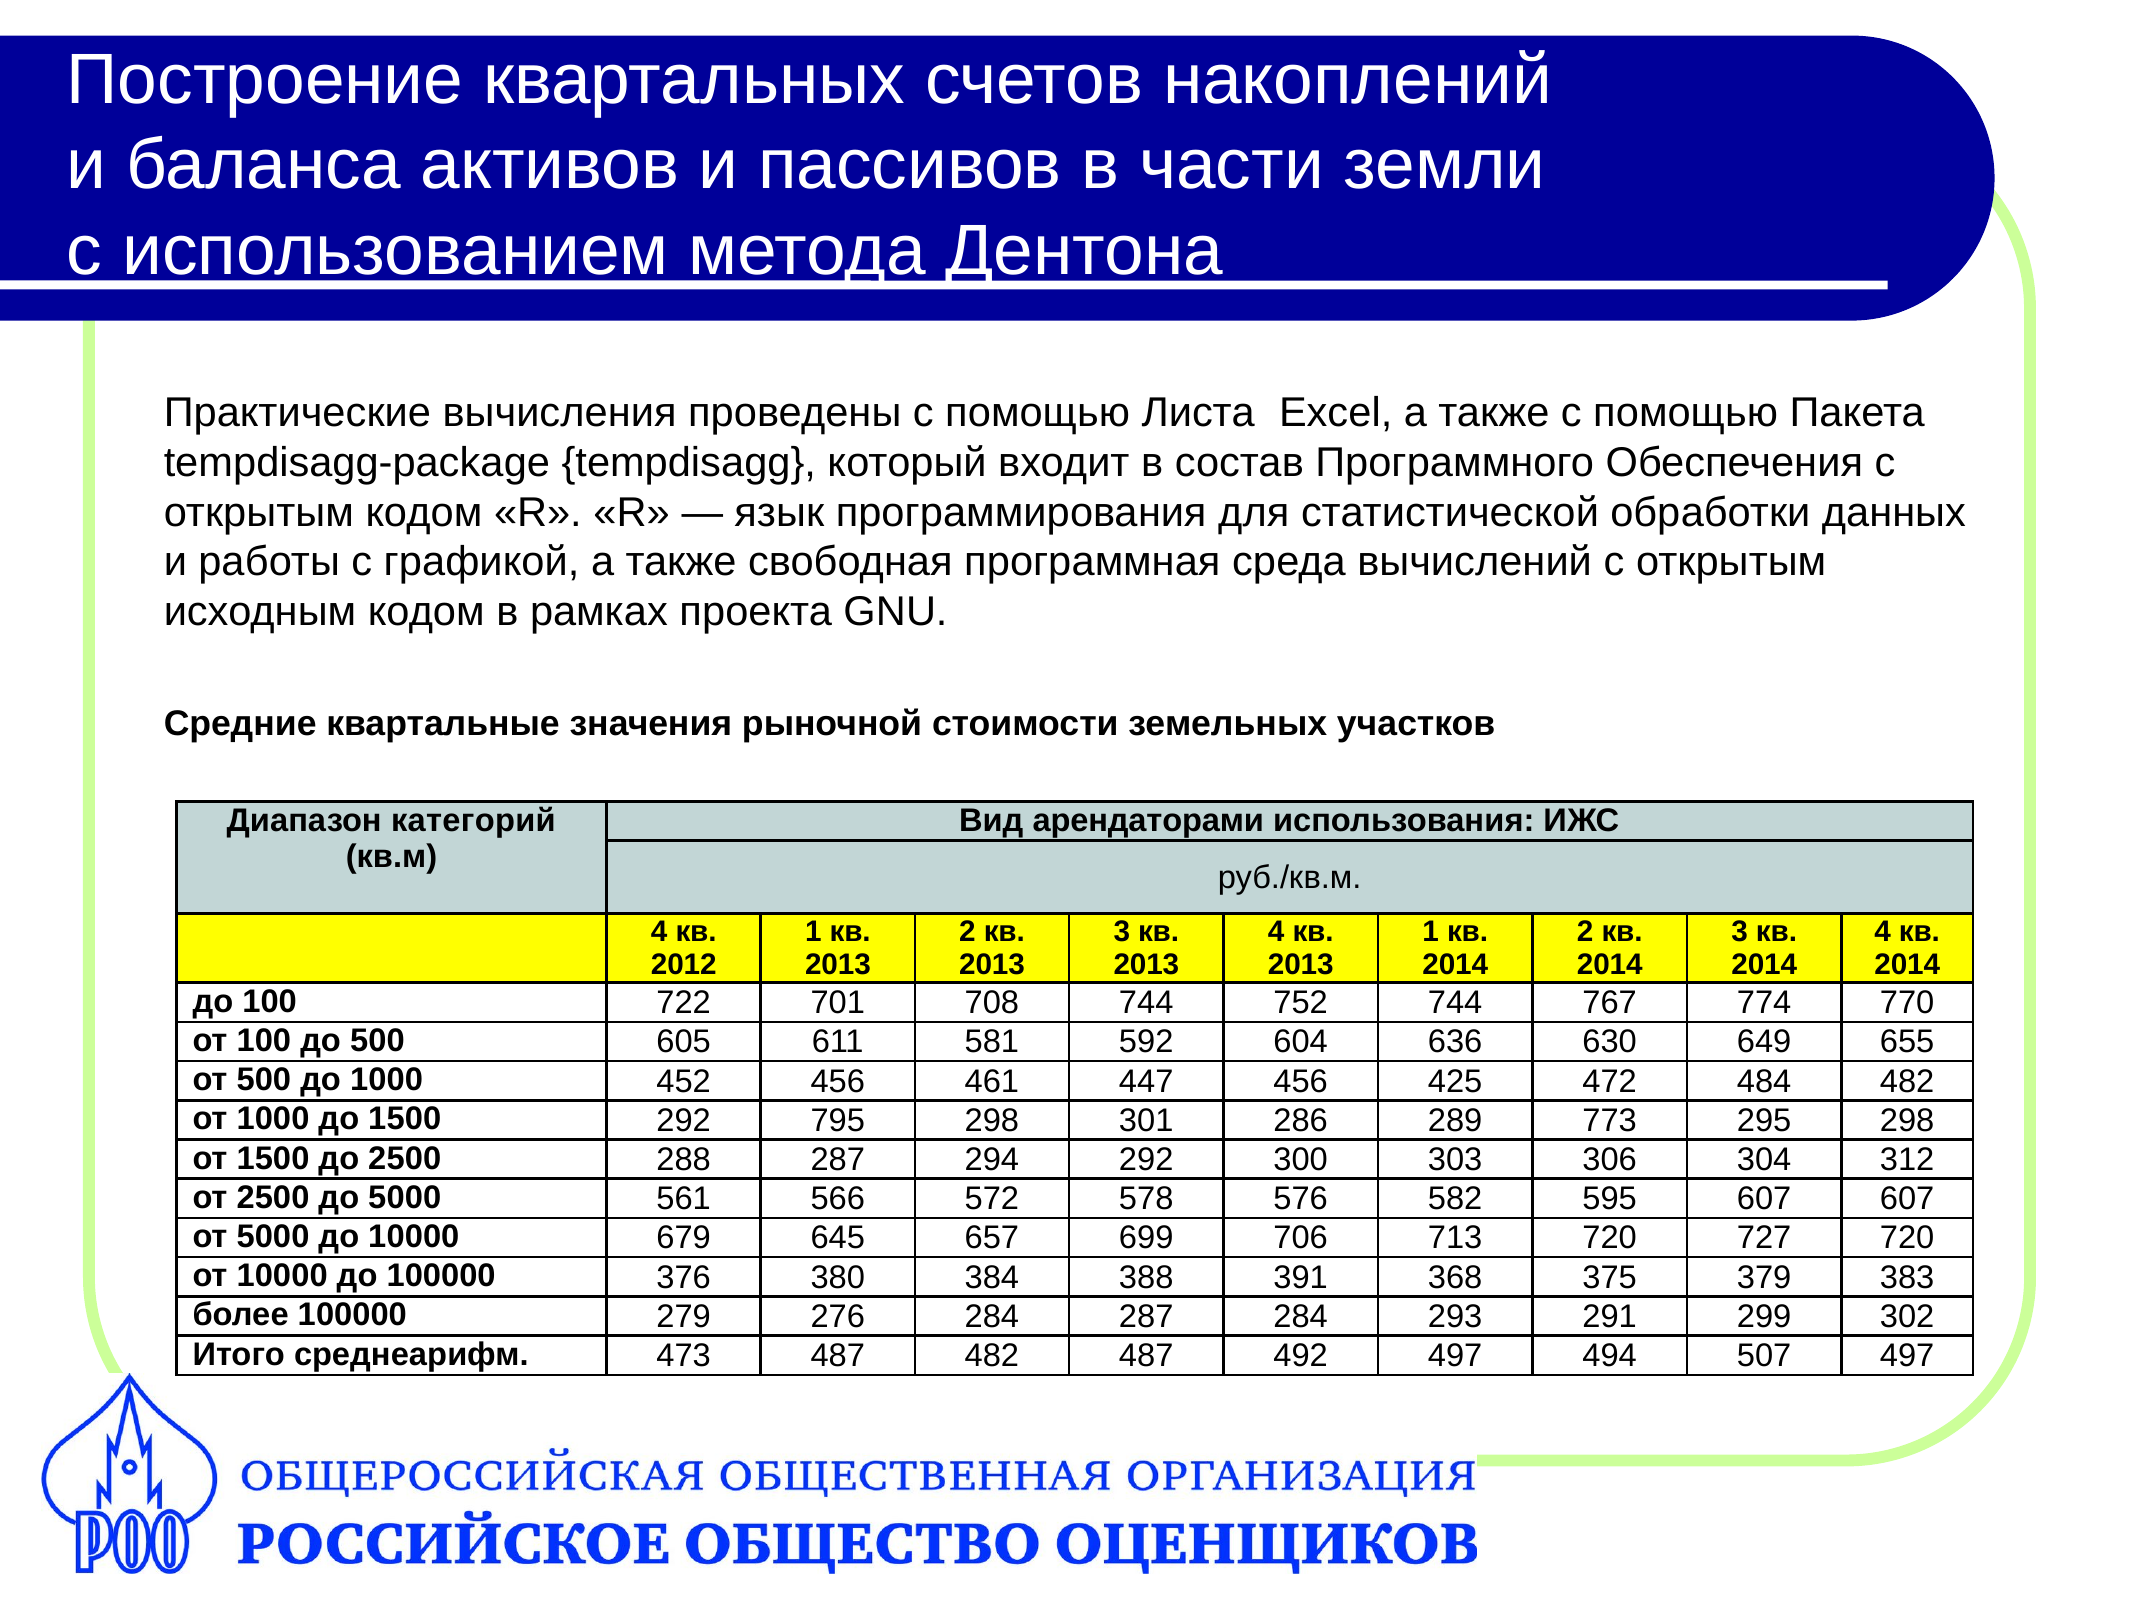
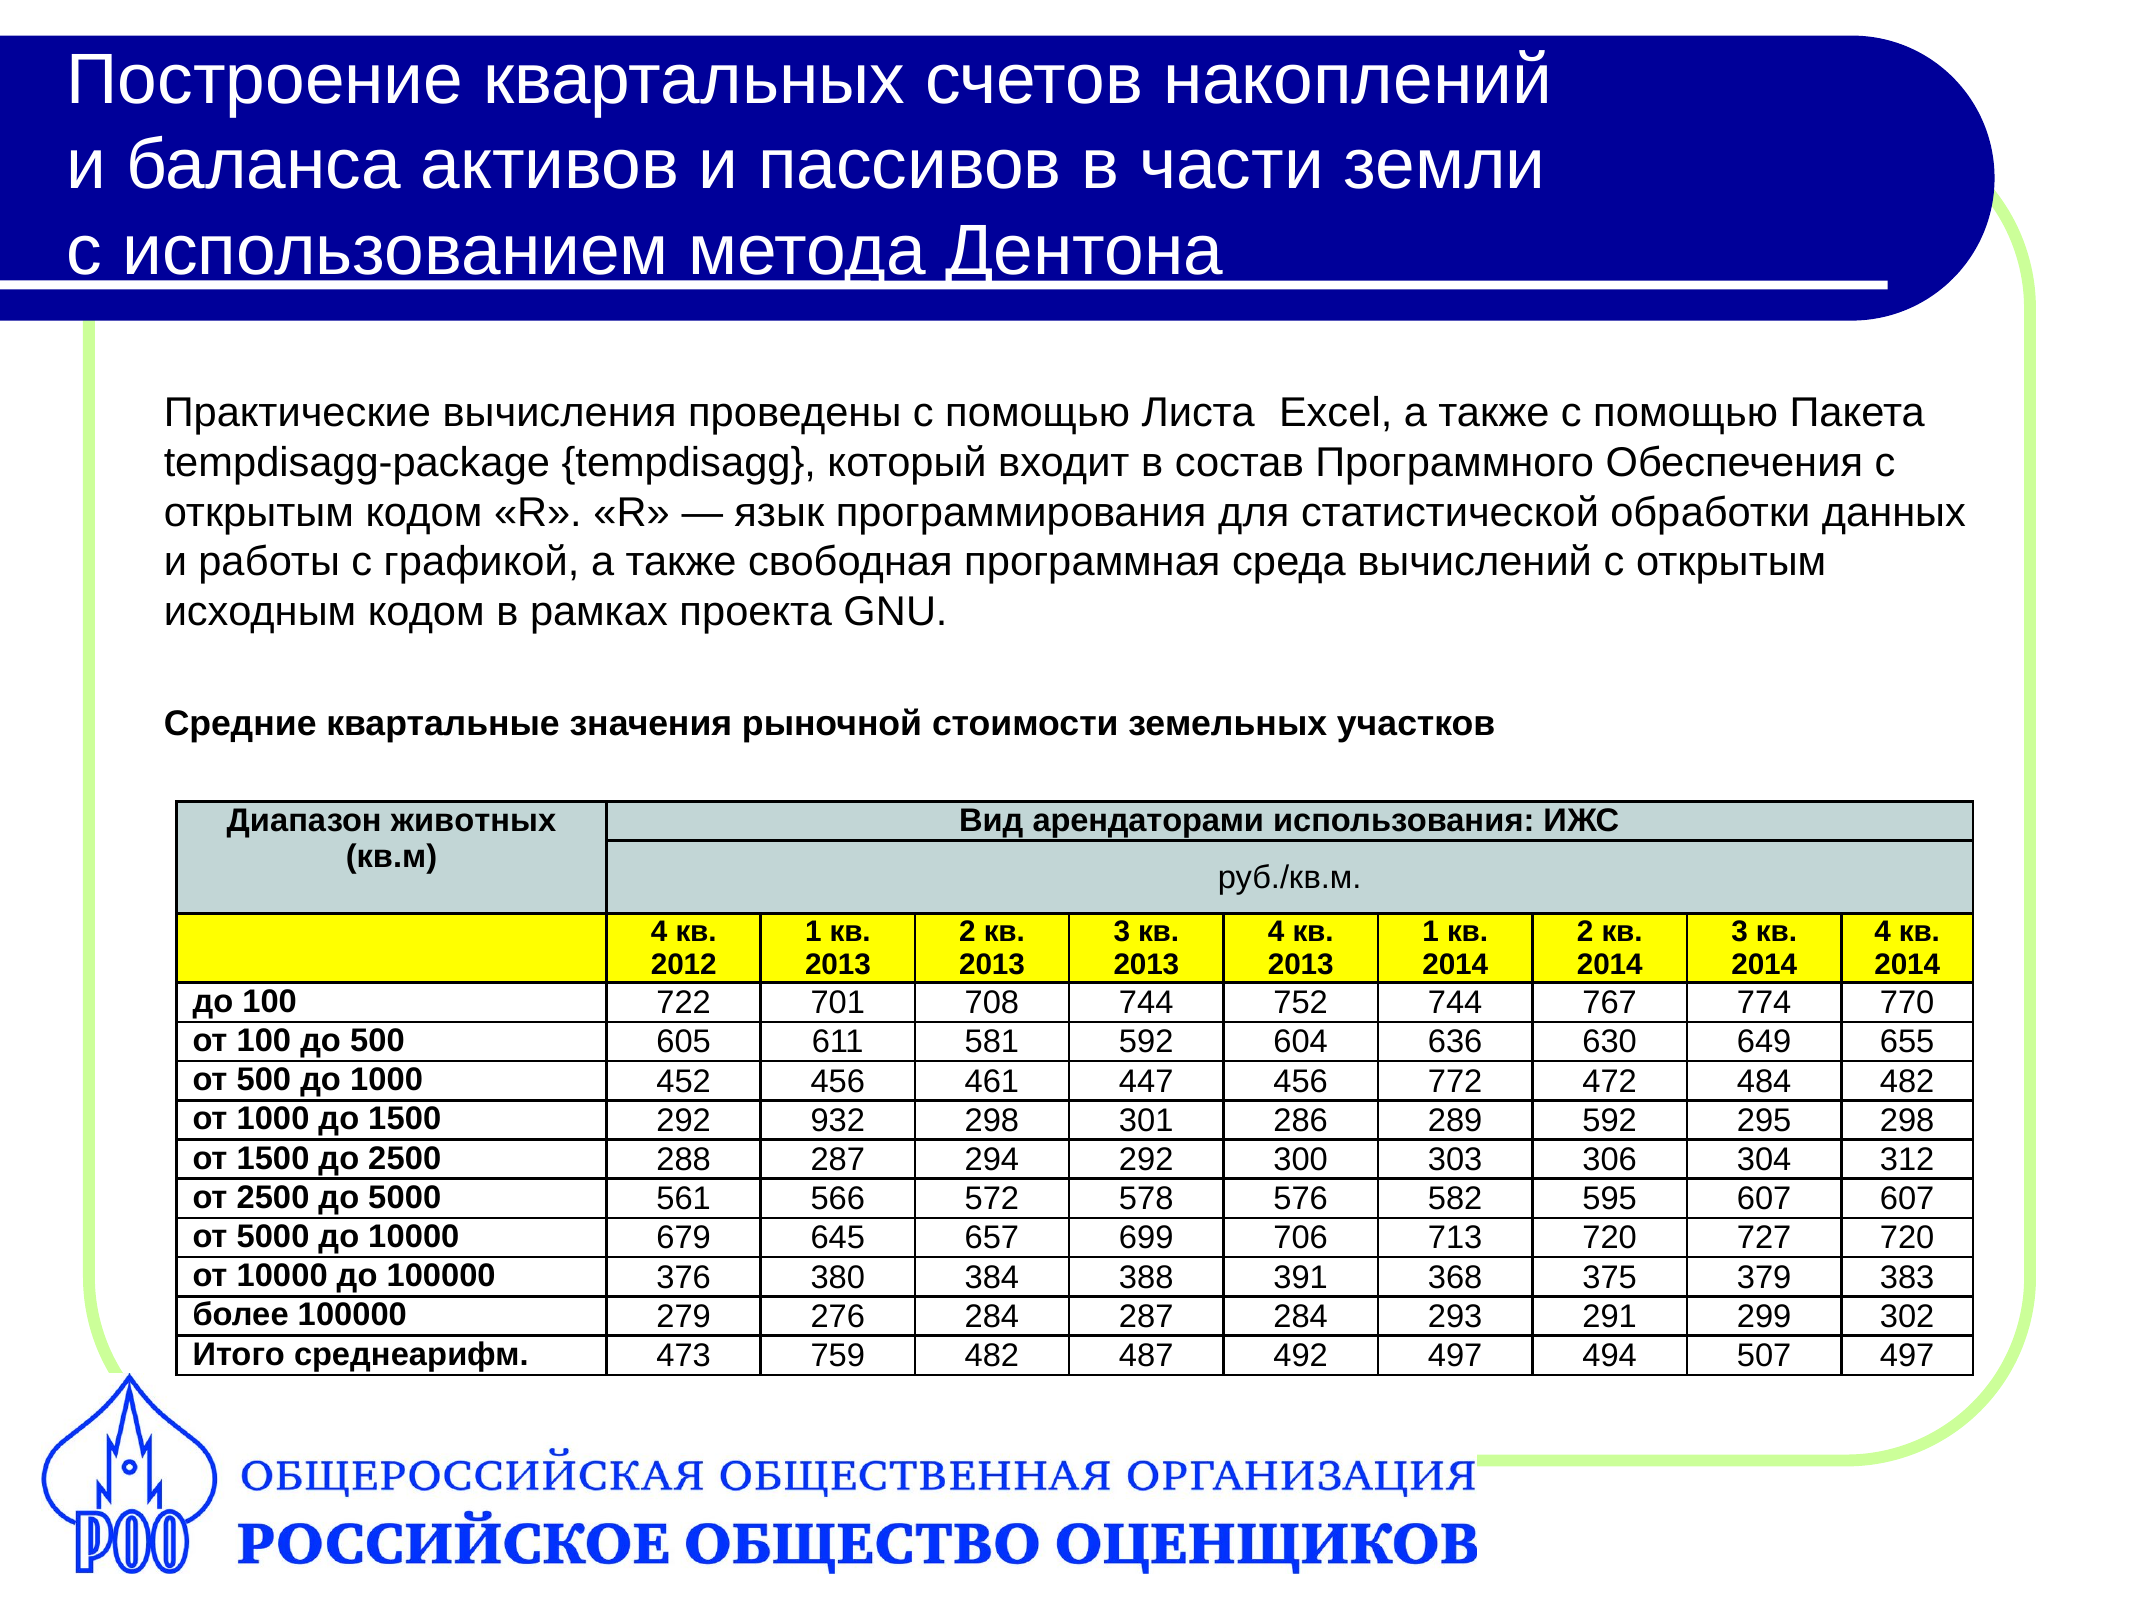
категорий: категорий -> животных (474, 820)
425: 425 -> 772 (1455, 1081)
795: 795 -> 932 (838, 1120)
289 773: 773 -> 592 (1610, 1120)
473 487: 487 -> 759 (838, 1356)
